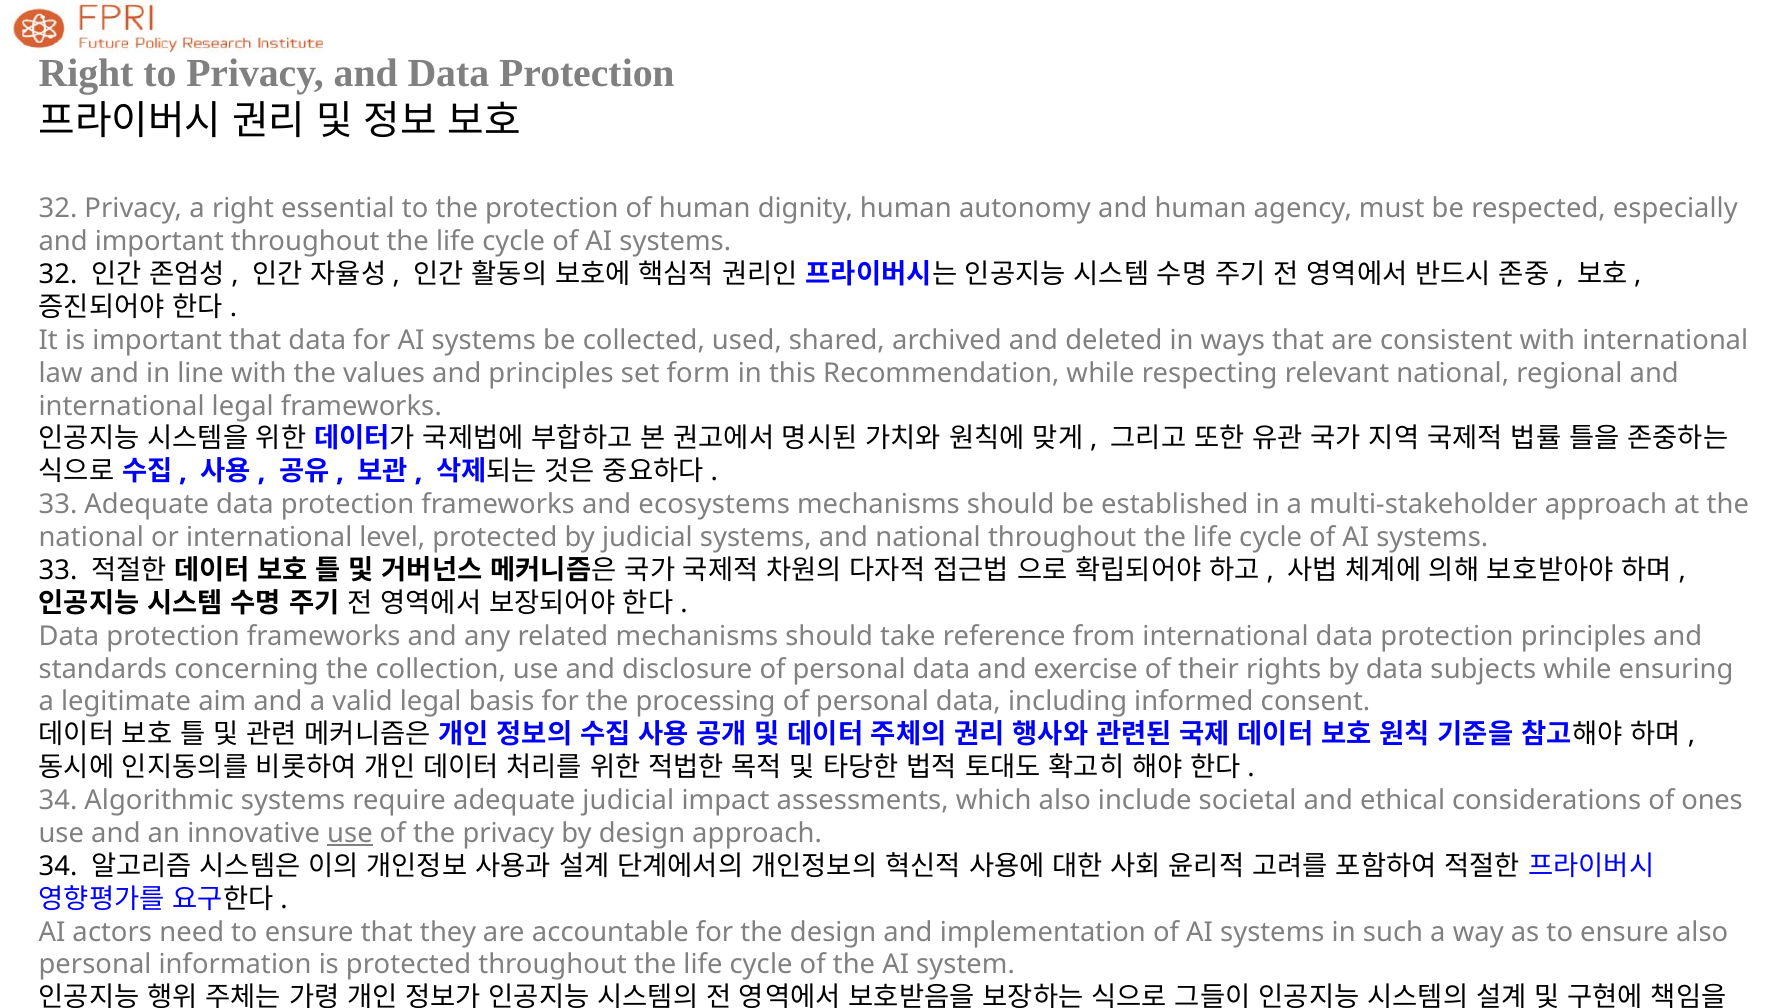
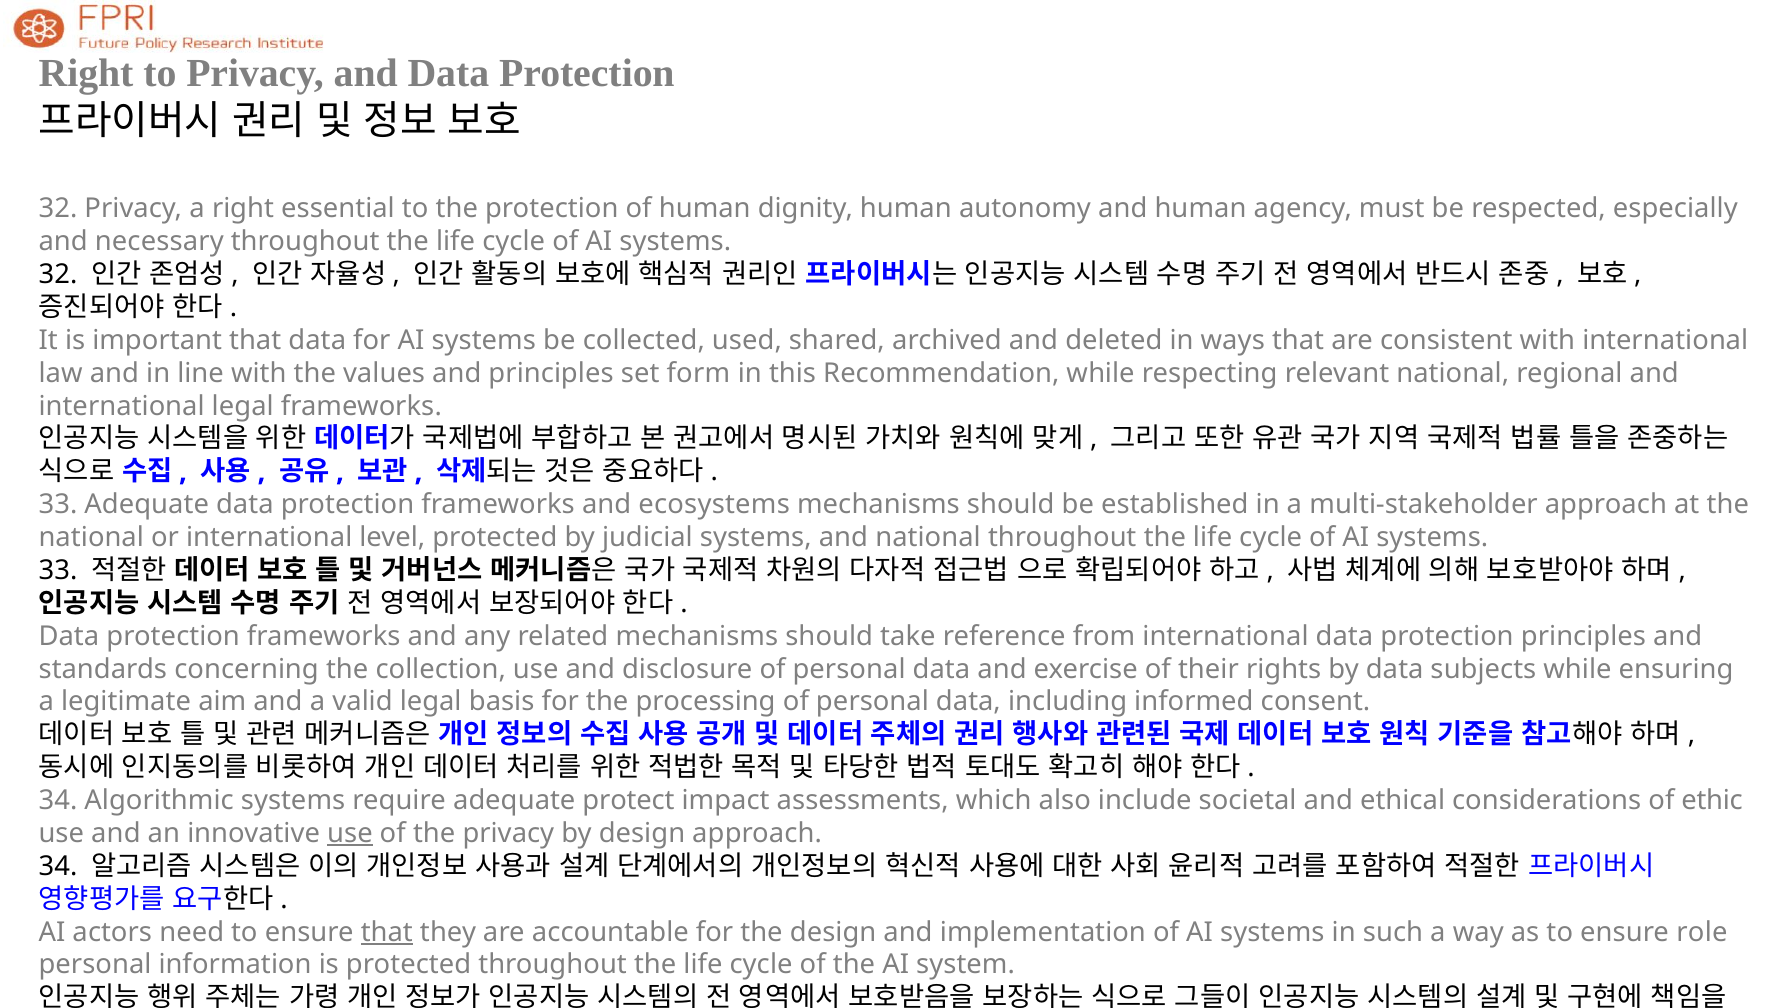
and important: important -> necessary (159, 242)
adequate judicial: judicial -> protect (628, 801)
ones: ones -> ethic (1712, 801)
that underline: none -> present (387, 932)
ensure also: also -> role (1702, 932)
